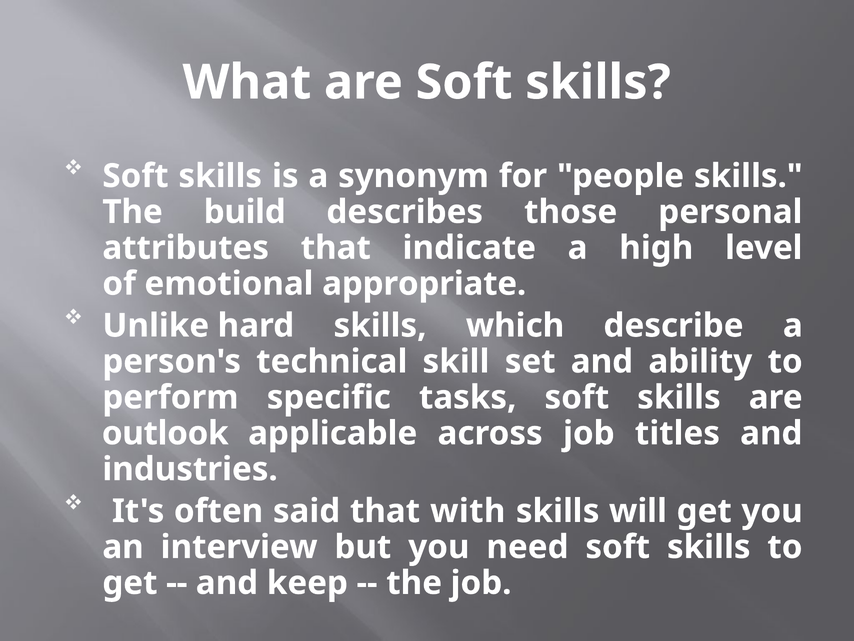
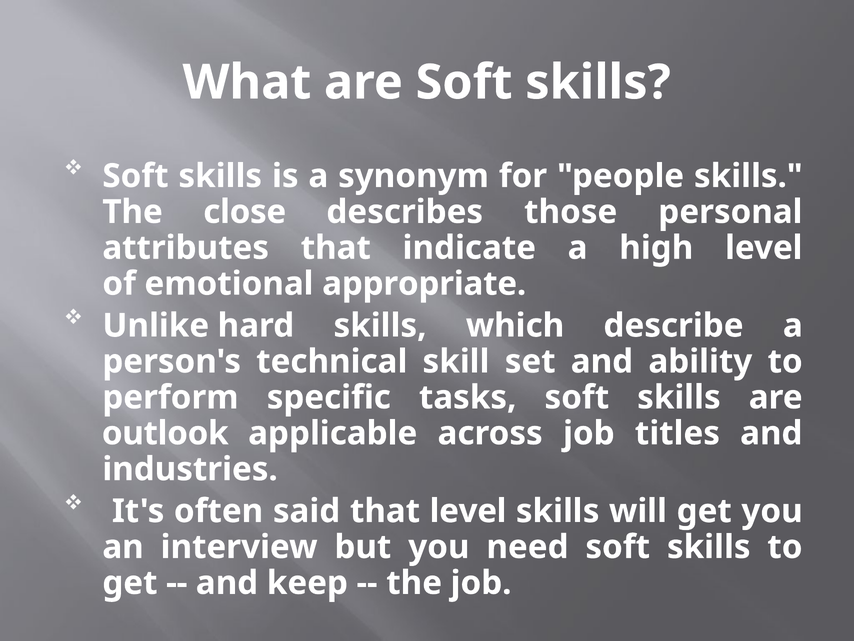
build: build -> close (245, 212)
that with: with -> level (468, 511)
